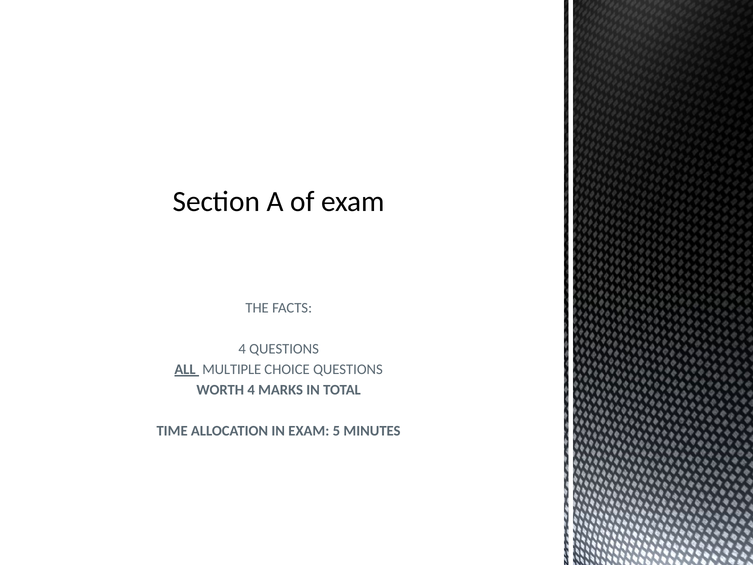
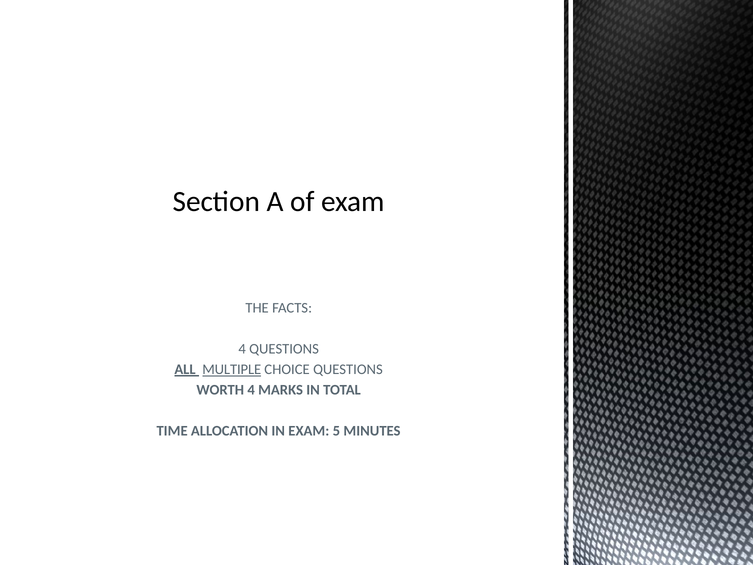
MULTIPLE underline: none -> present (232, 369)
